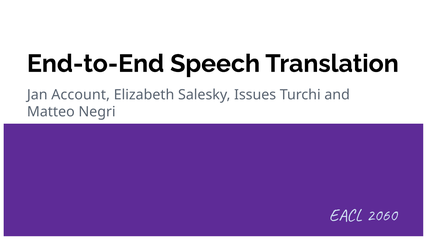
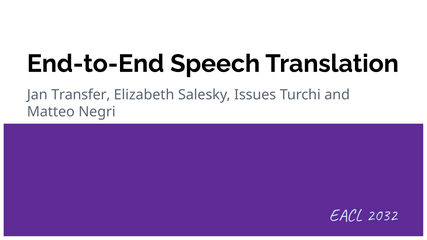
Account: Account -> Transfer (81, 95)
2060: 2060 -> 2032 (382, 215)
